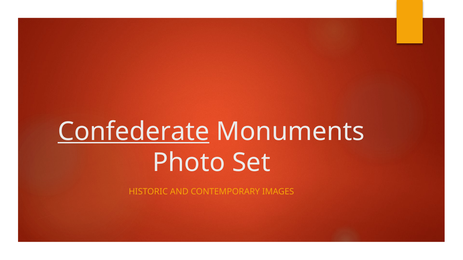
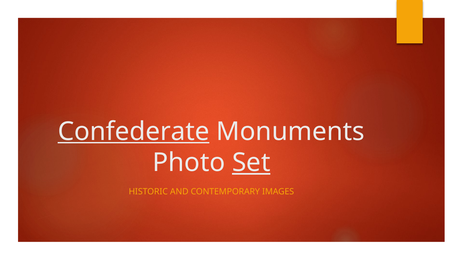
Set underline: none -> present (251, 163)
